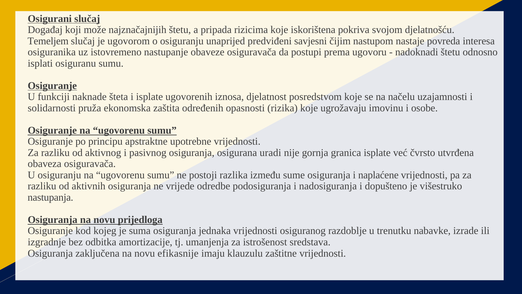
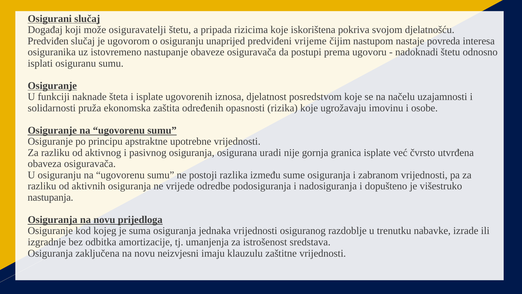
najznačajnijih: najznačajnijih -> osiguravatelji (137, 30)
Temeljem: Temeljem -> Predviđen (48, 41)
savjesni: savjesni -> vrijeme (310, 41)
naplaćene: naplaćene -> zabranom (378, 175)
efikasnije: efikasnije -> neizvjesni (178, 253)
